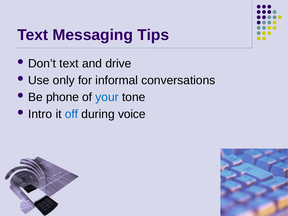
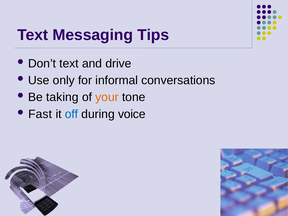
phone: phone -> taking (62, 97)
your colour: blue -> orange (107, 97)
Intro: Intro -> Fast (40, 114)
